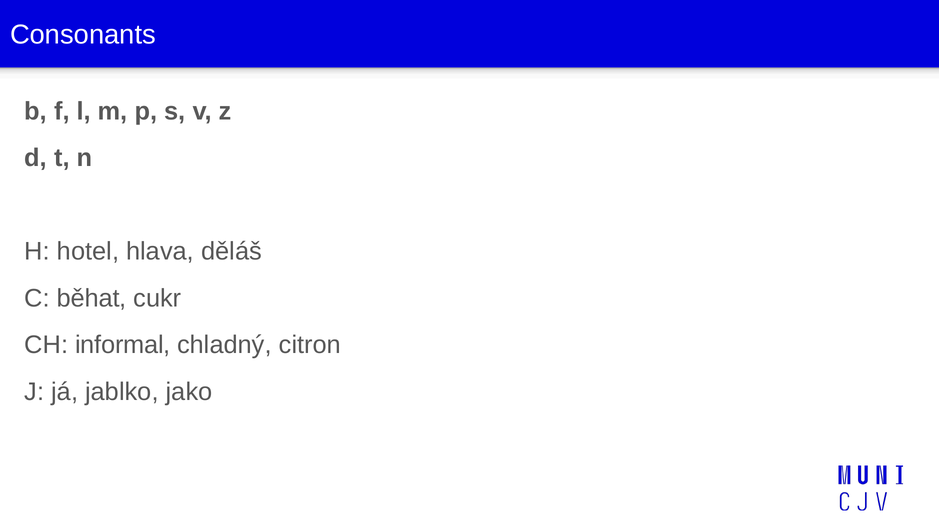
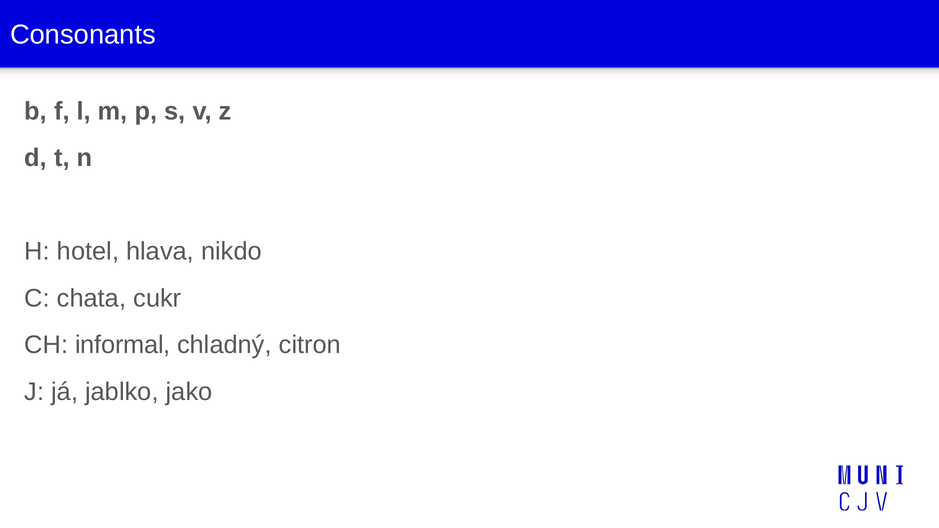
děláš: děláš -> nikdo (231, 252)
běhat: běhat -> chata (92, 298)
